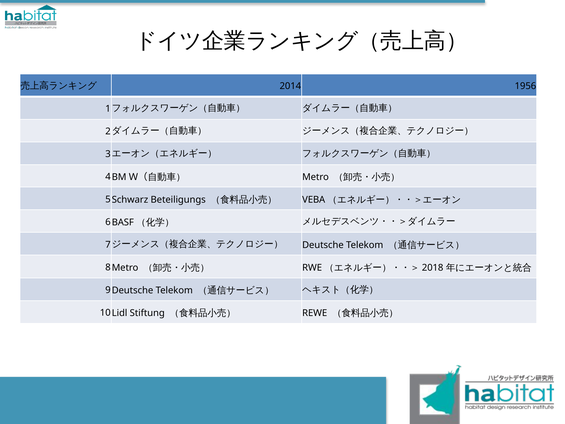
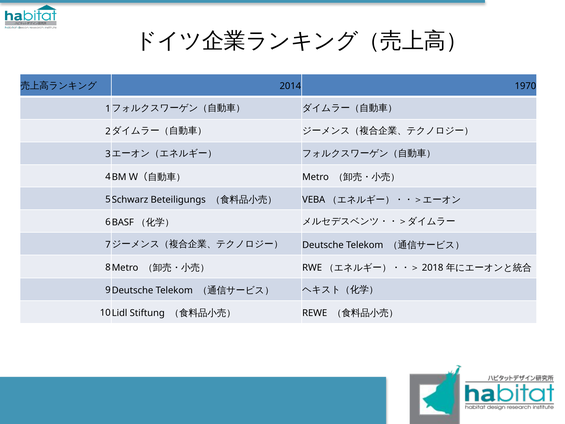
1956: 1956 -> 1970 (525, 86)
